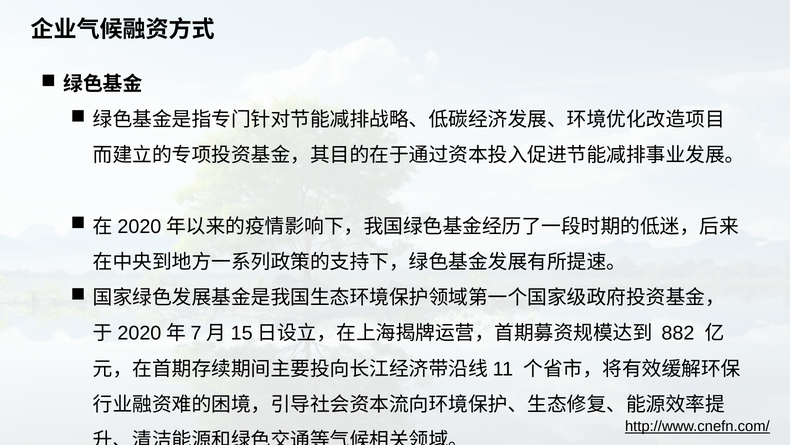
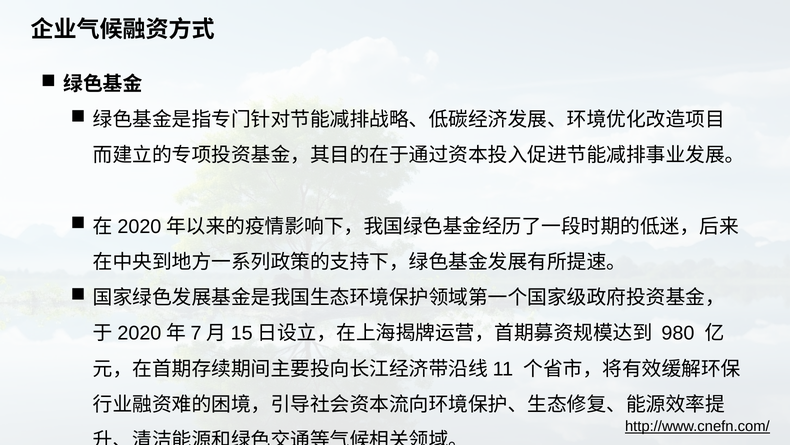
882: 882 -> 980 (678, 333)
